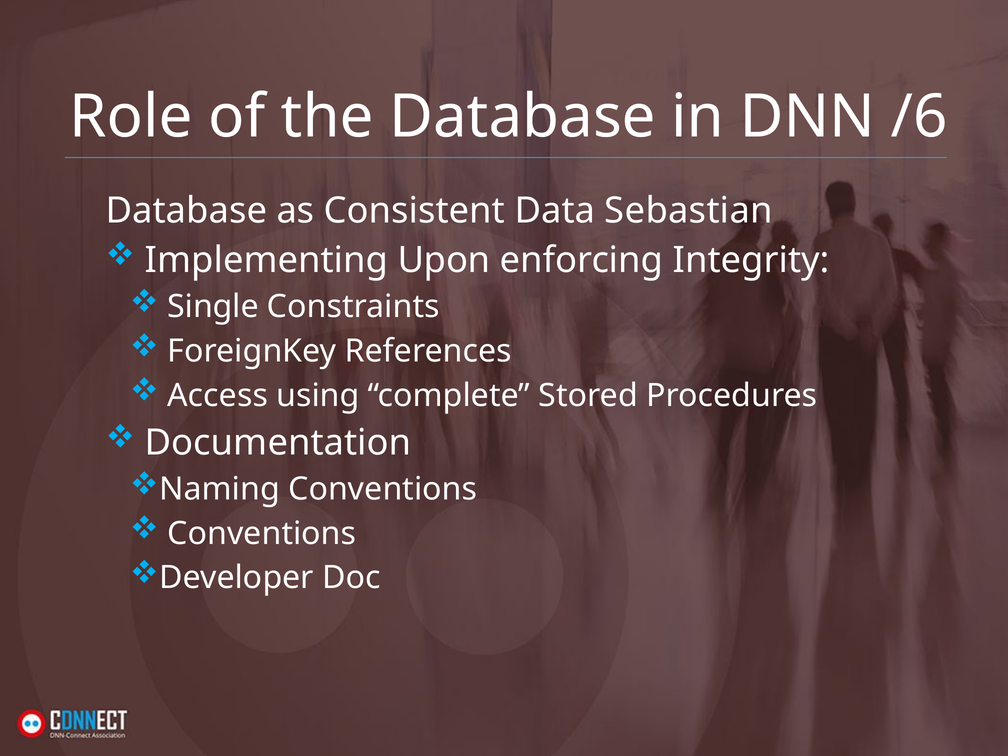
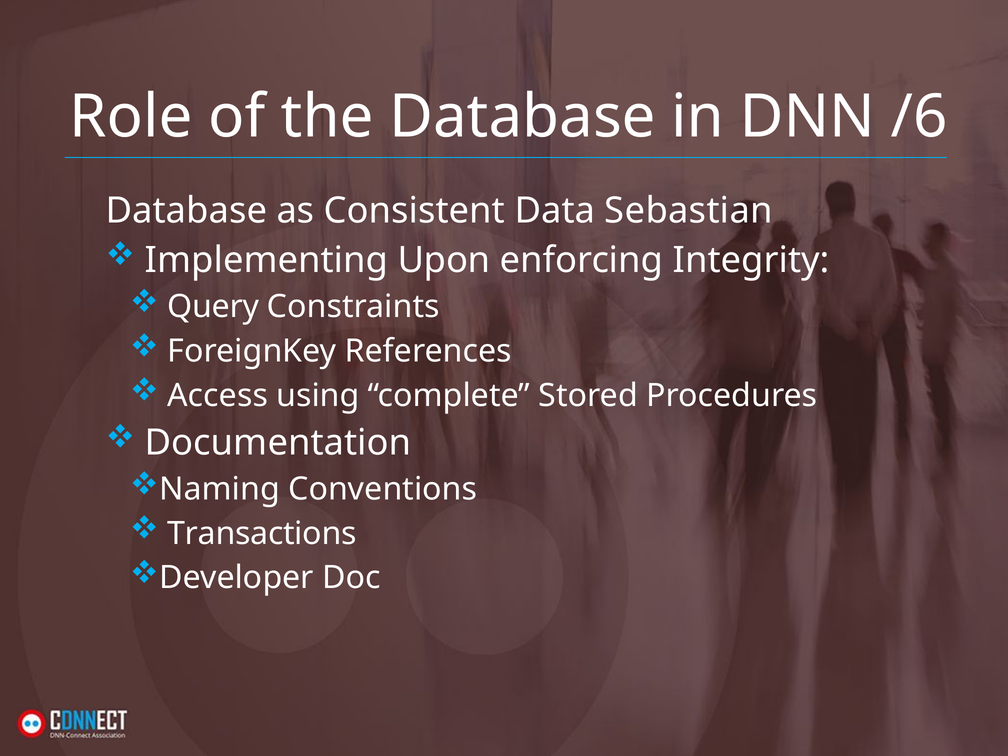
Single: Single -> Query (213, 307)
Conventions: Conventions -> Transactions (262, 534)
